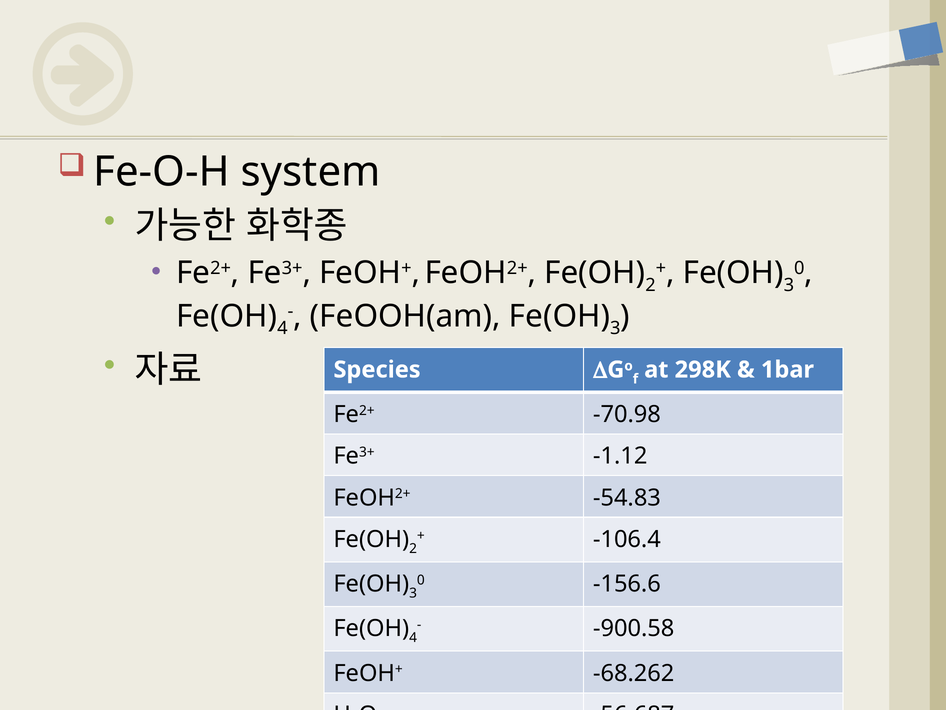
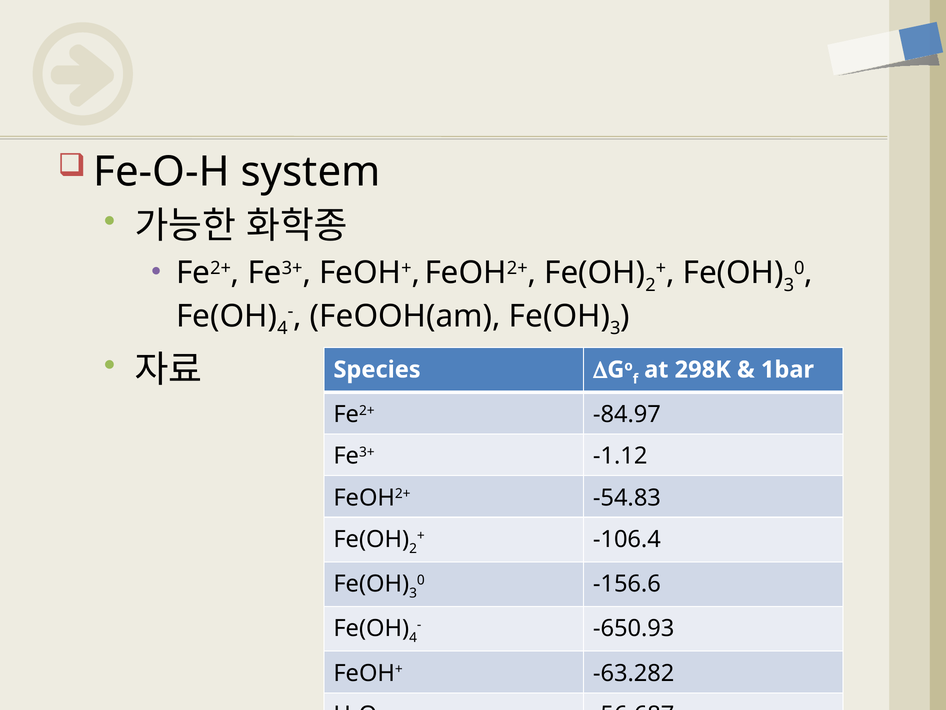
-70.98: -70.98 -> -84.97 (627, 414)
-900.58: -900.58 -> -650.93 (634, 628)
-68.262: -68.262 -> -63.282 (634, 673)
